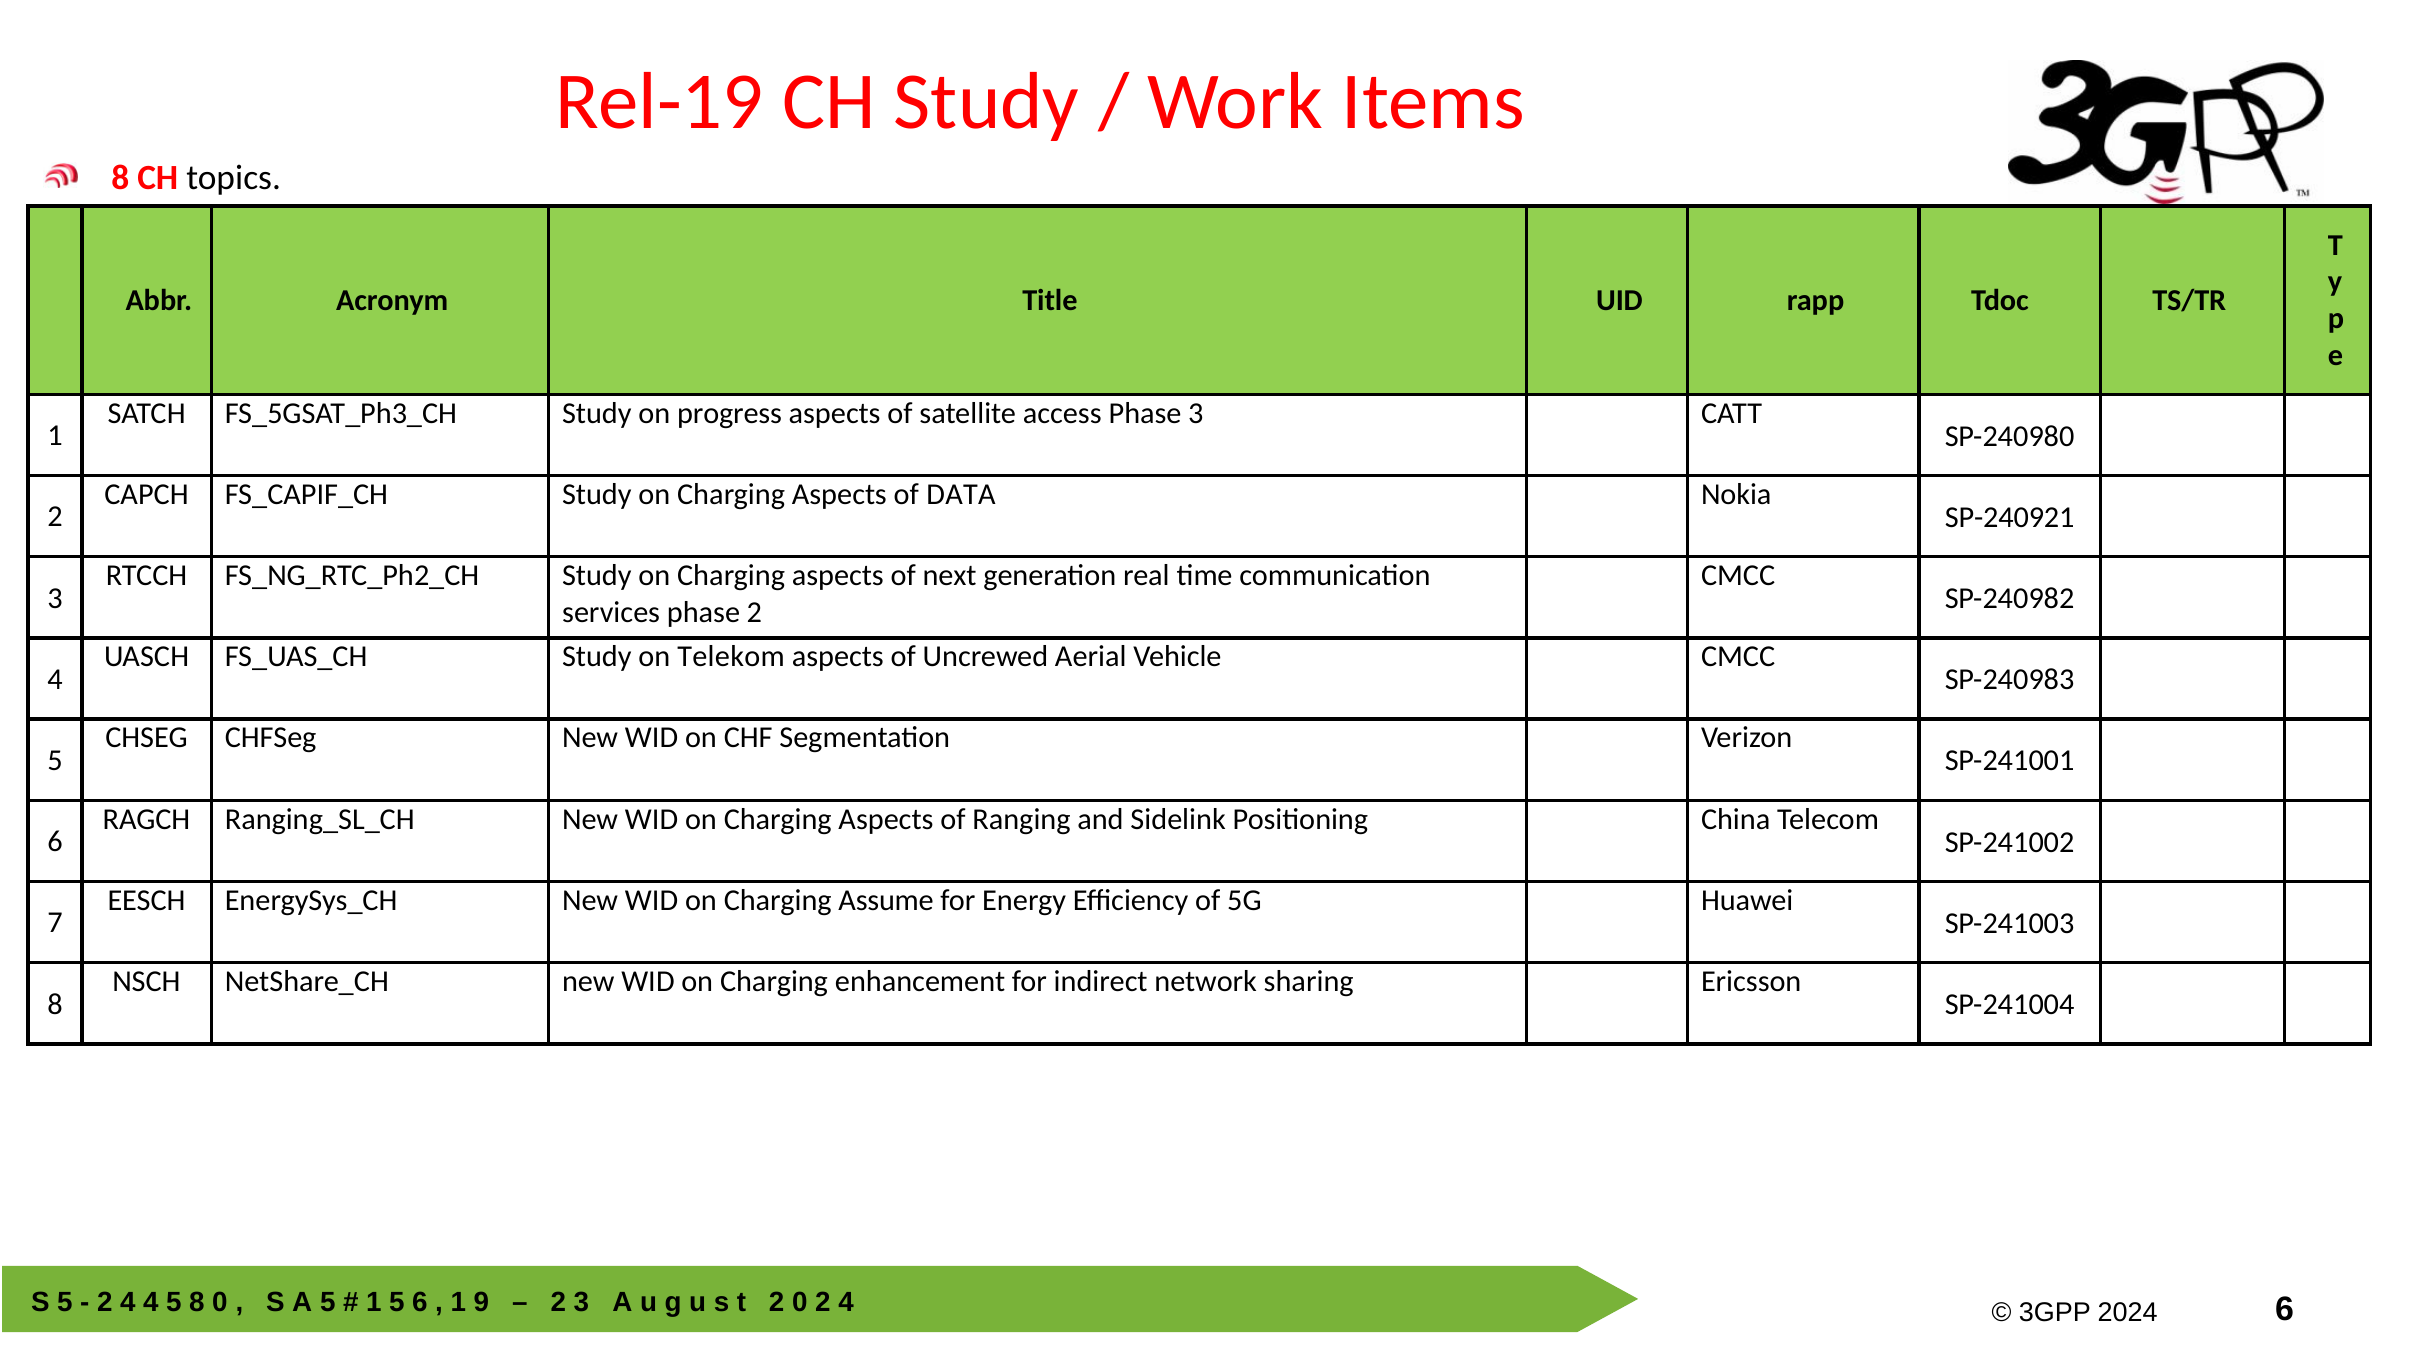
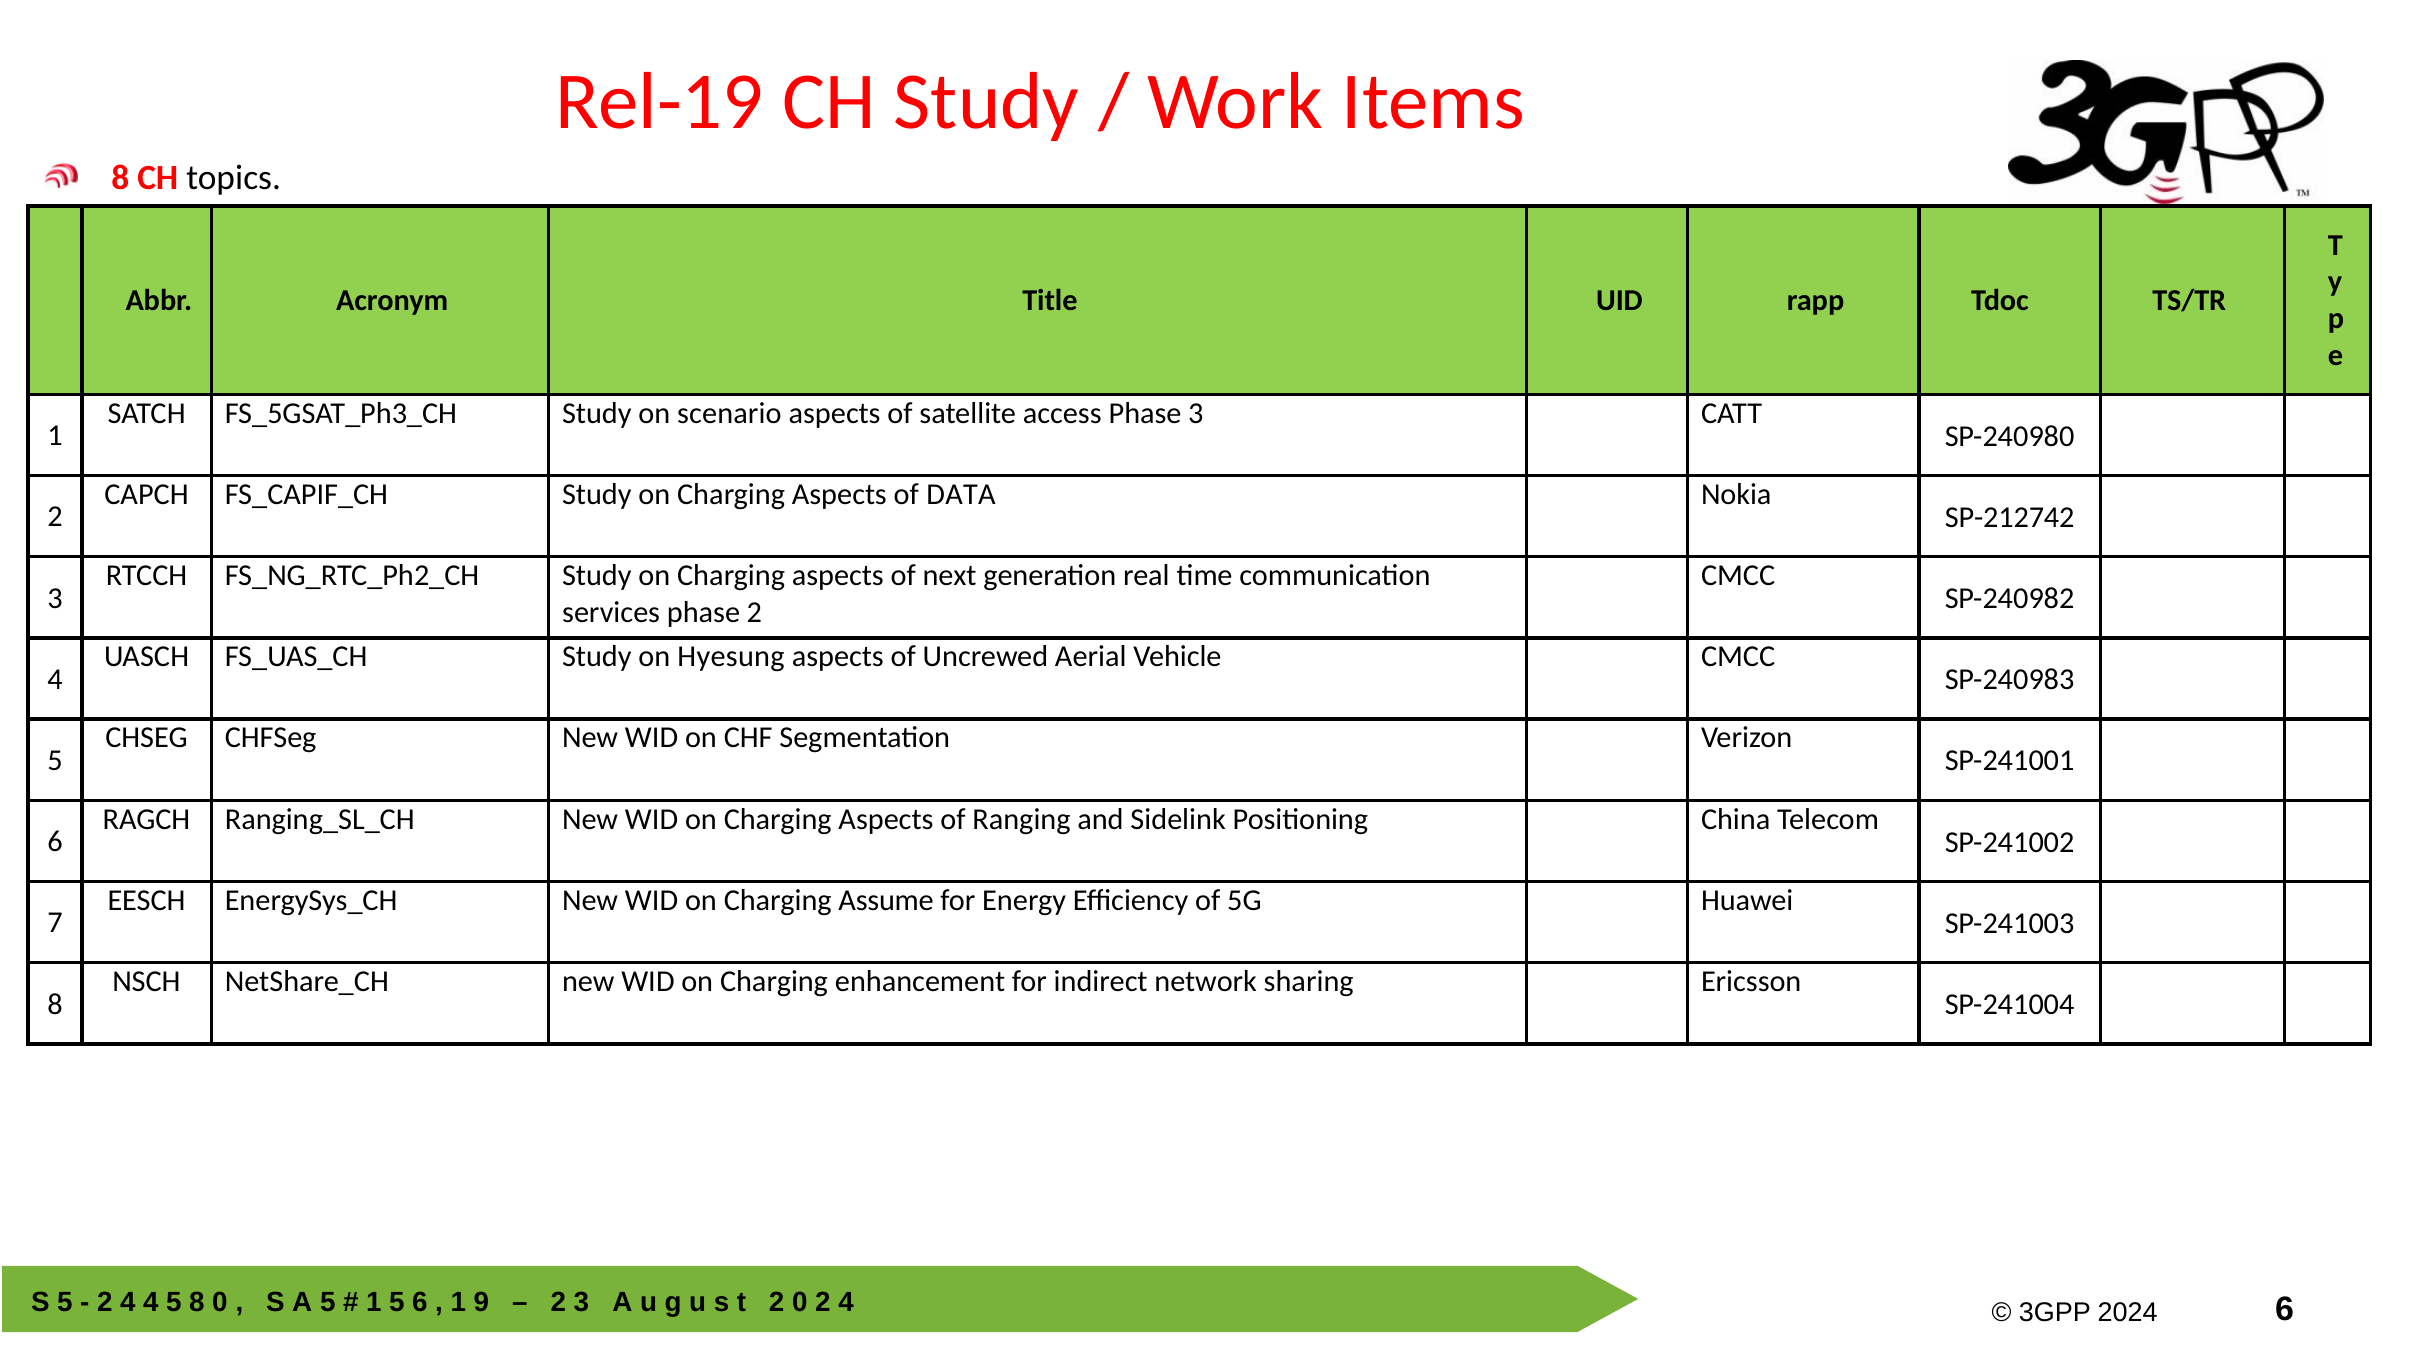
progress: progress -> scenario (729, 413)
SP-240921: SP-240921 -> SP-212742 (2010, 517)
Telekom: Telekom -> Hyesung (731, 657)
